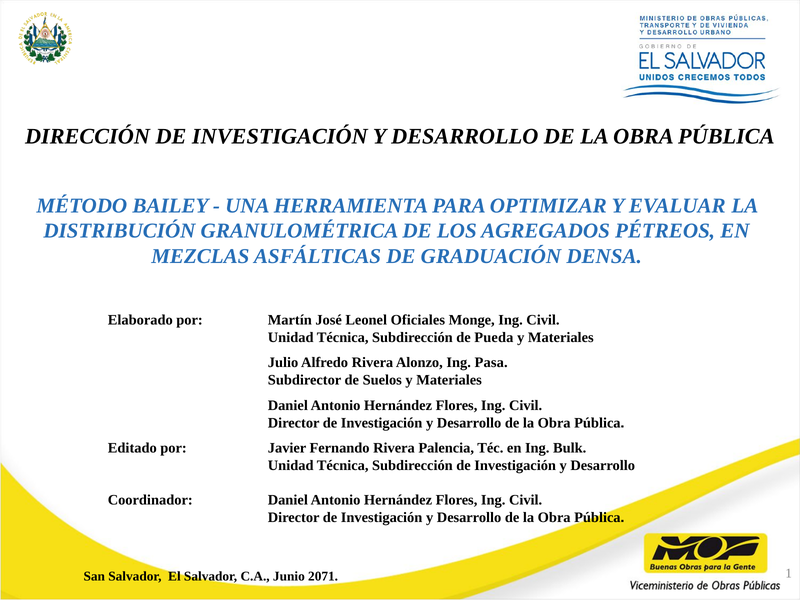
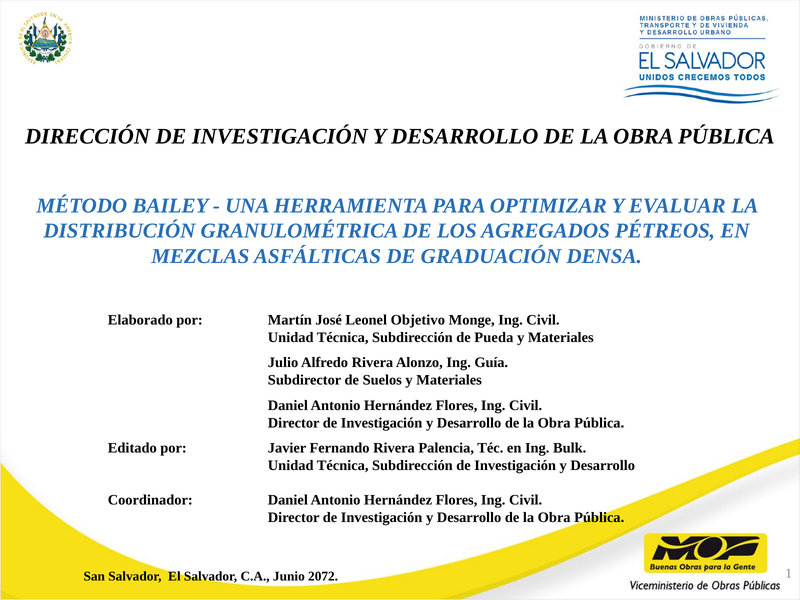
Oficiales: Oficiales -> Objetivo (418, 320)
Pasa: Pasa -> Guía (491, 363)
2071: 2071 -> 2072 (323, 576)
